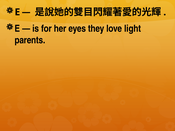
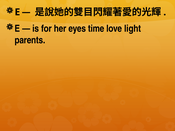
they: they -> time (96, 29)
